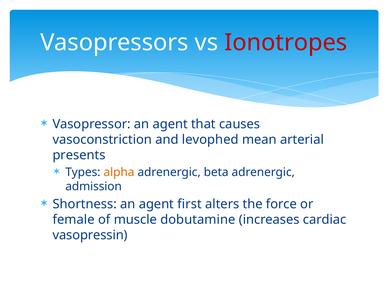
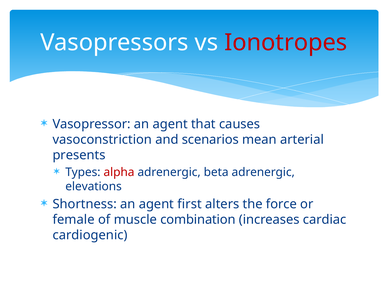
levophed: levophed -> scenarios (210, 140)
alpha colour: orange -> red (119, 172)
admission: admission -> elevations (94, 187)
dobutamine: dobutamine -> combination (198, 220)
vasopressin: vasopressin -> cardiogenic (90, 235)
